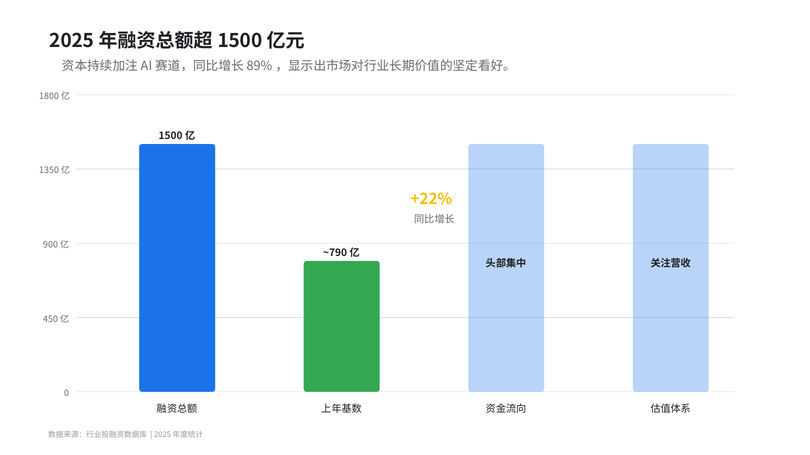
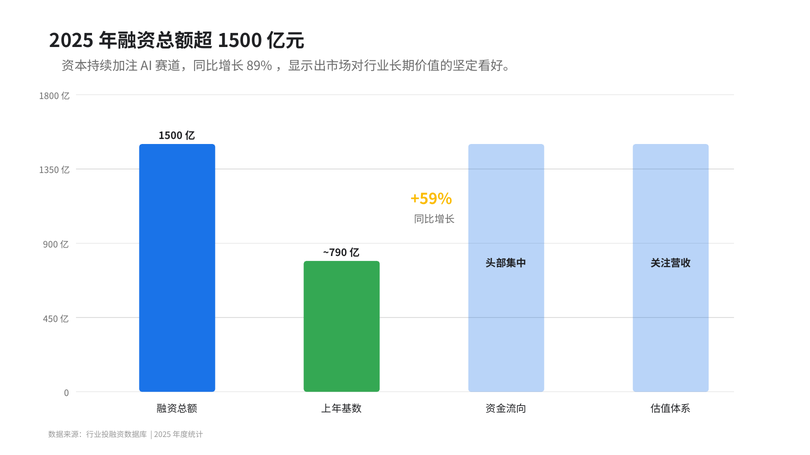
+22%: +22% -> +59% (431, 200)
